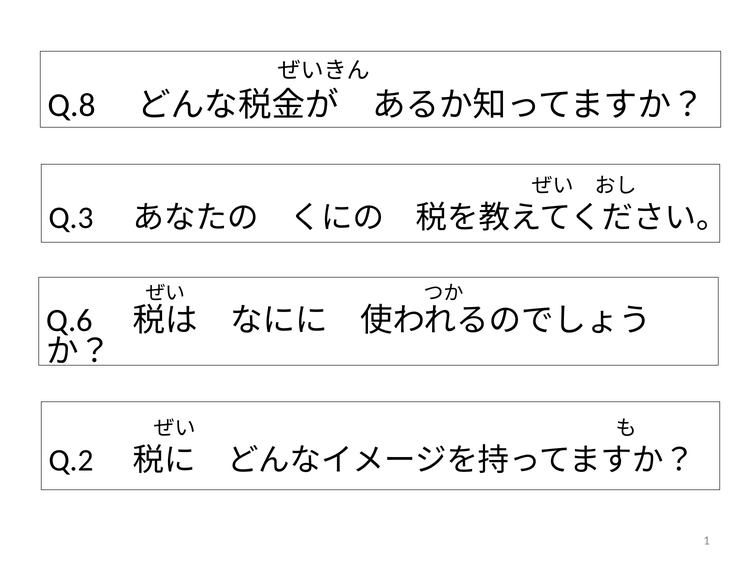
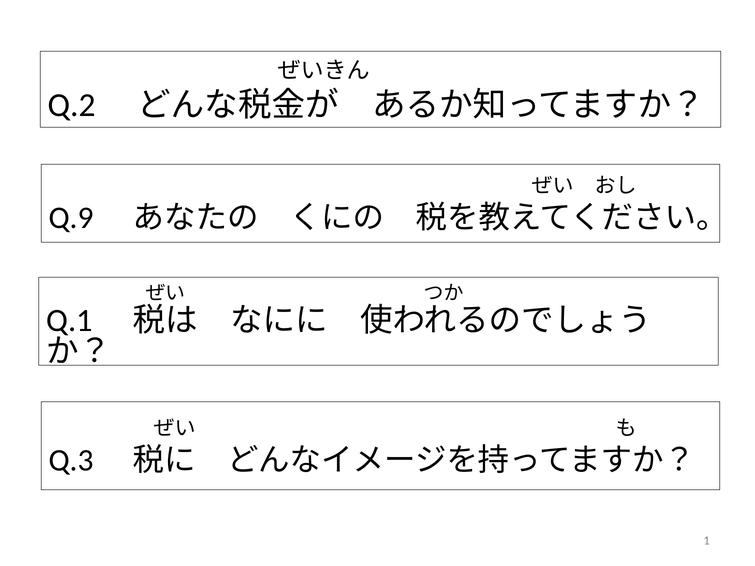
Q.8: Q.8 -> Q.2 (72, 105)
Q.3: Q.3 -> Q.9 (71, 218)
Q.6: Q.6 -> Q.1 (69, 321)
Q.2: Q.2 -> Q.3 (71, 461)
